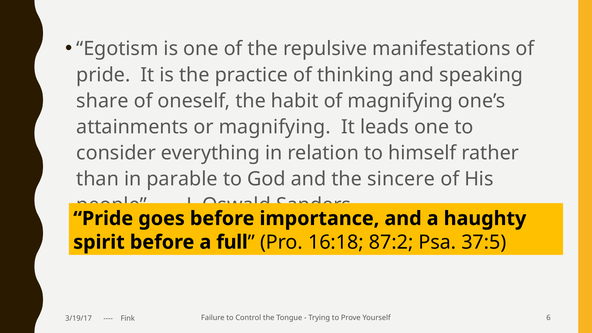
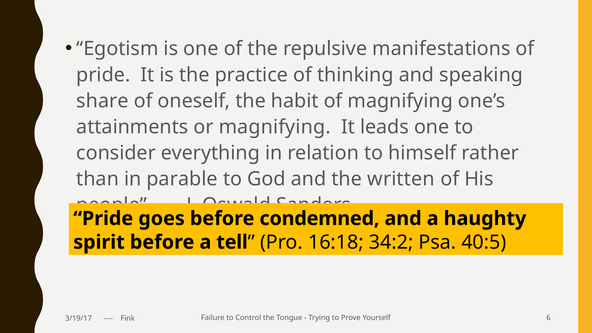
sincere: sincere -> written (401, 179)
importance: importance -> condemned (320, 219)
full: full -> tell (232, 242)
87:2: 87:2 -> 34:2 (391, 242)
37:5: 37:5 -> 40:5 (484, 242)
